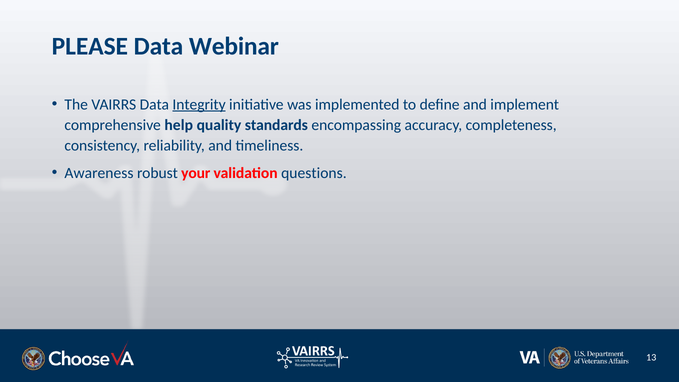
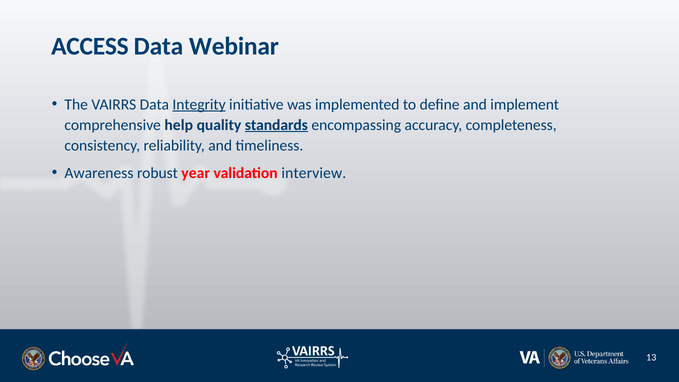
PLEASE: PLEASE -> ACCESS (90, 46)
standards underline: none -> present (276, 125)
your: your -> year (196, 173)
questions: questions -> interview (314, 173)
